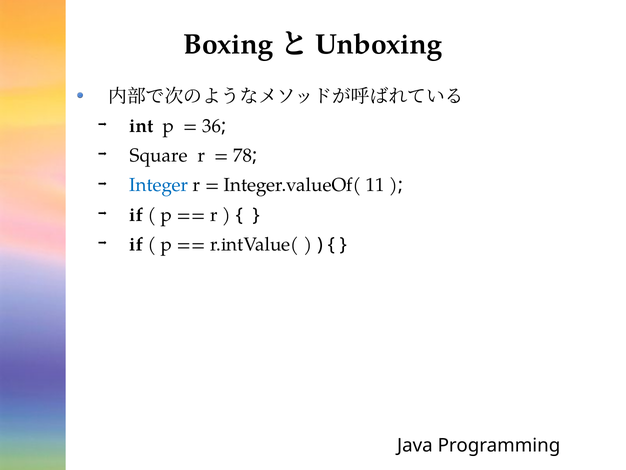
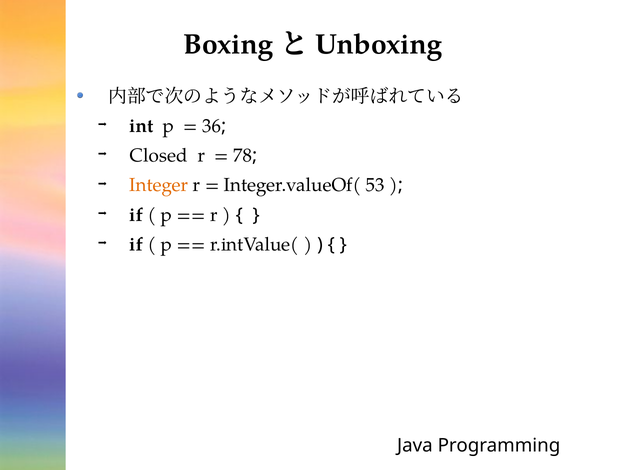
Square: Square -> Closed (159, 156)
Integer colour: blue -> orange (159, 185)
11: 11 -> 53 (375, 185)
